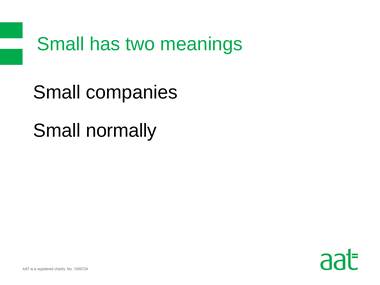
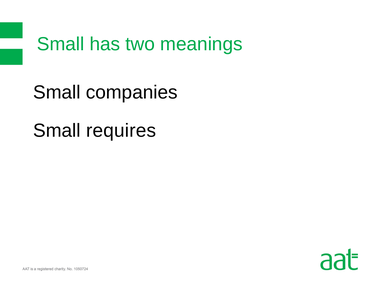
normally: normally -> requires (121, 131)
